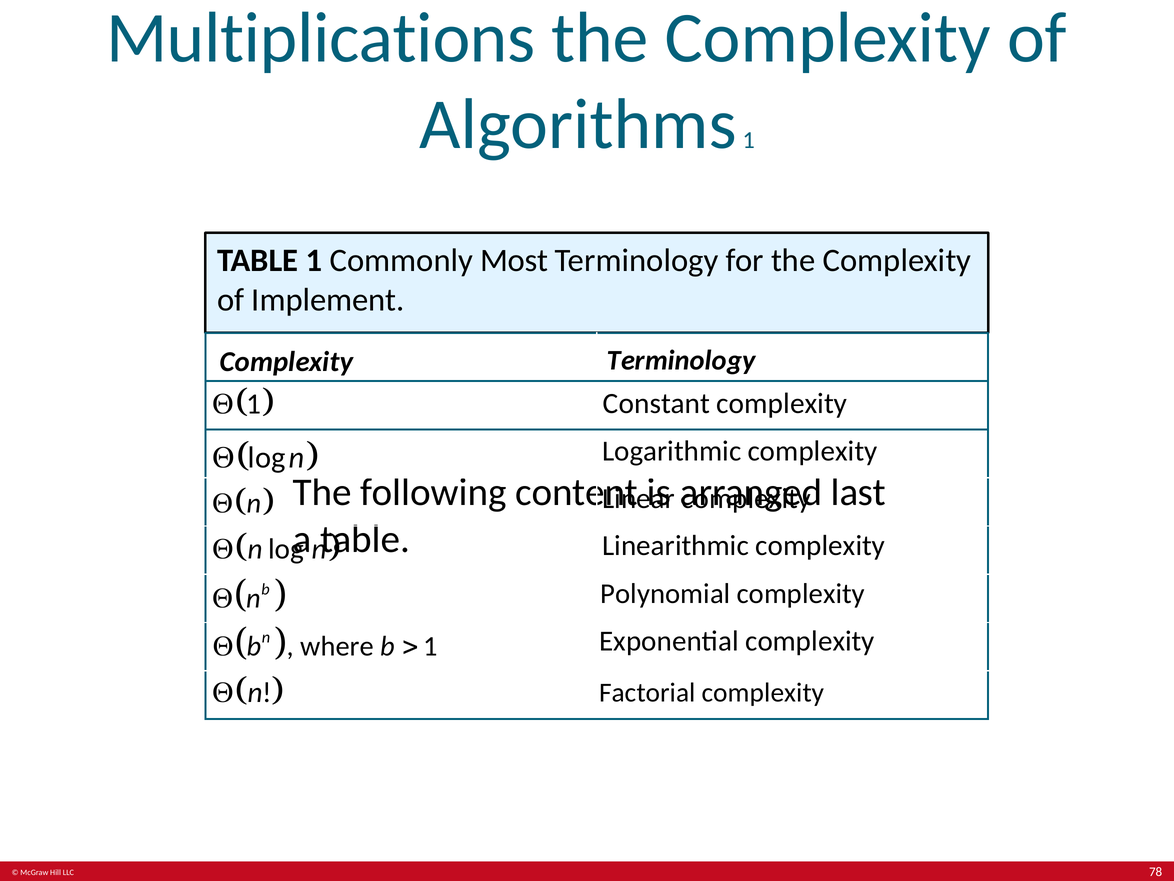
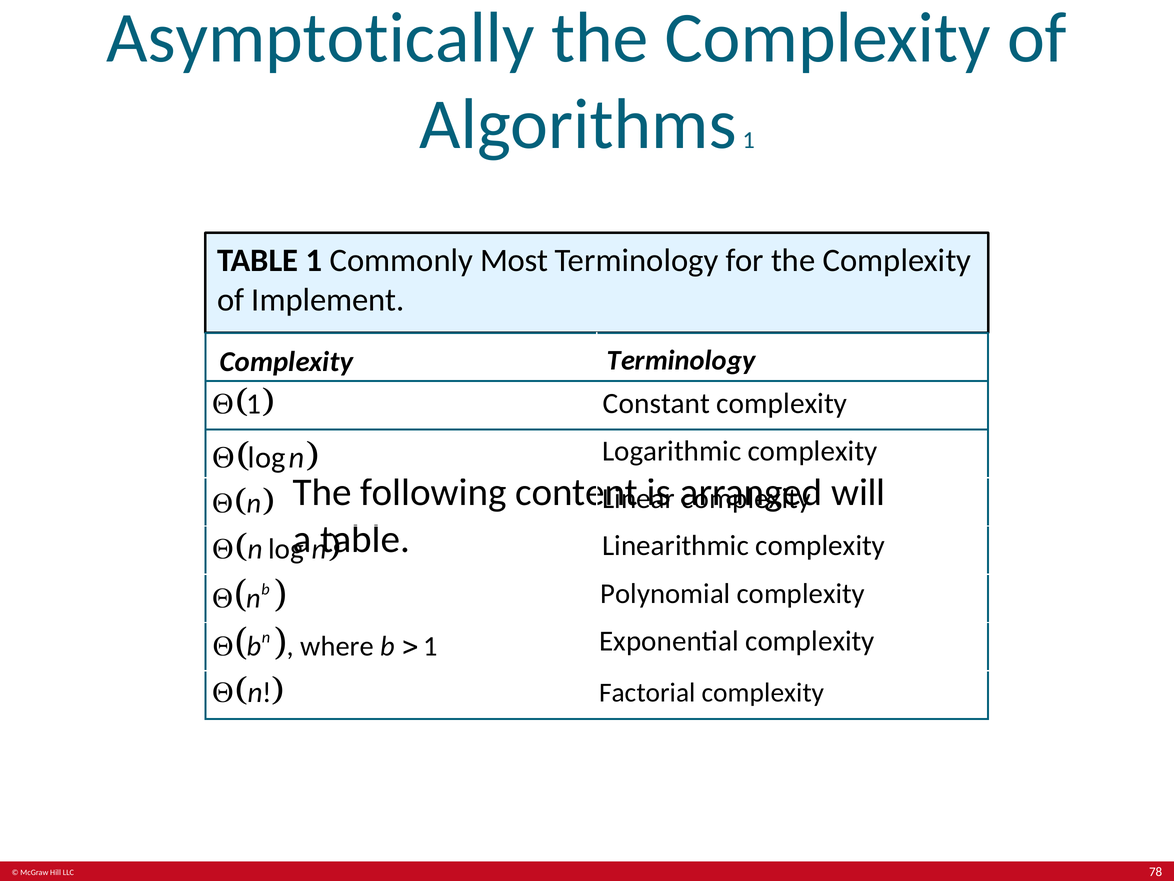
Multiplications: Multiplications -> Asymptotically (320, 38)
last: last -> will (858, 492)
